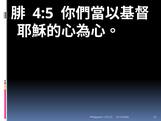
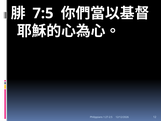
4:5: 4:5 -> 7:5 (43, 13)
